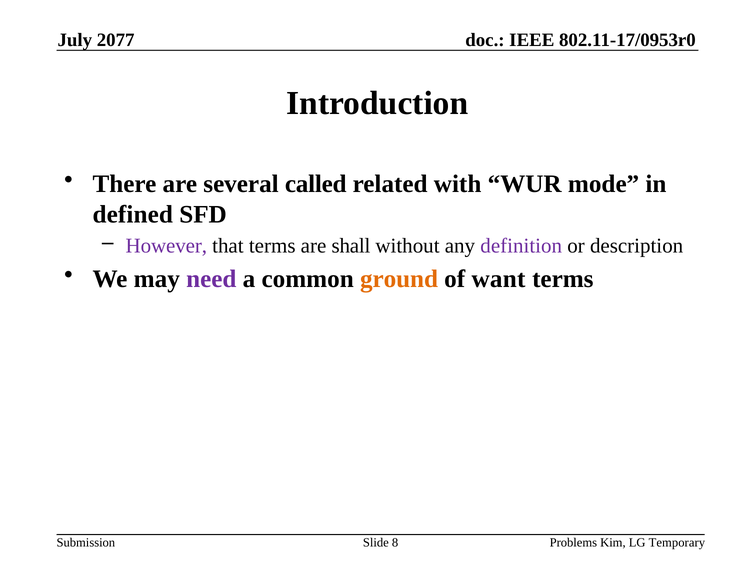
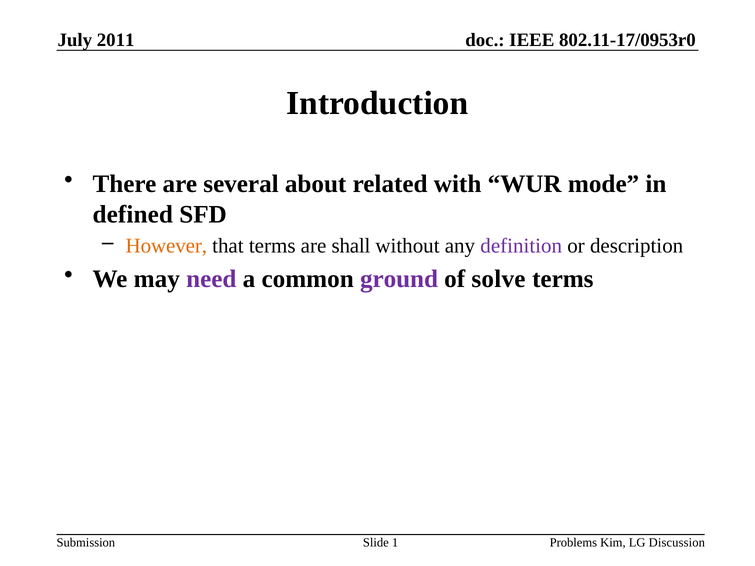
2077: 2077 -> 2011 (116, 40)
called: called -> about (316, 184)
However colour: purple -> orange (166, 246)
ground colour: orange -> purple (399, 279)
want: want -> solve (498, 279)
8: 8 -> 1 (395, 543)
Temporary: Temporary -> Discussion (677, 543)
